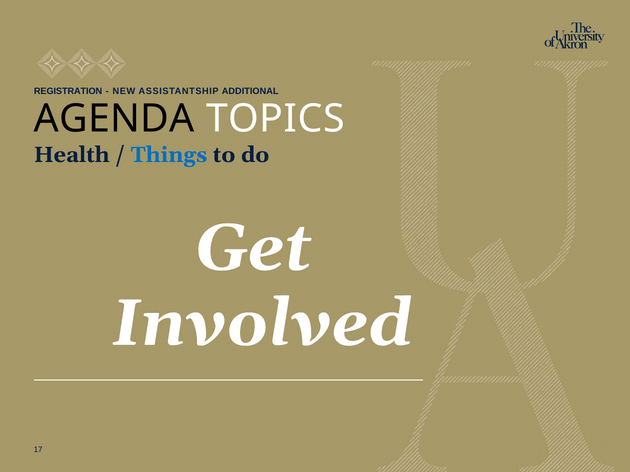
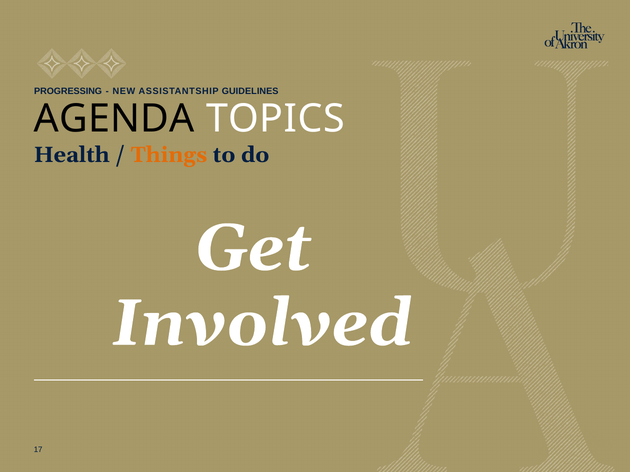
REGISTRATION: REGISTRATION -> PROGRESSING (68, 91)
ADDITIONAL: ADDITIONAL -> GUIDELINES (250, 91)
Things colour: blue -> orange (169, 155)
